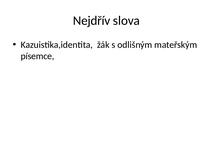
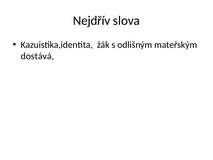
písemce: písemce -> dostává (37, 56)
